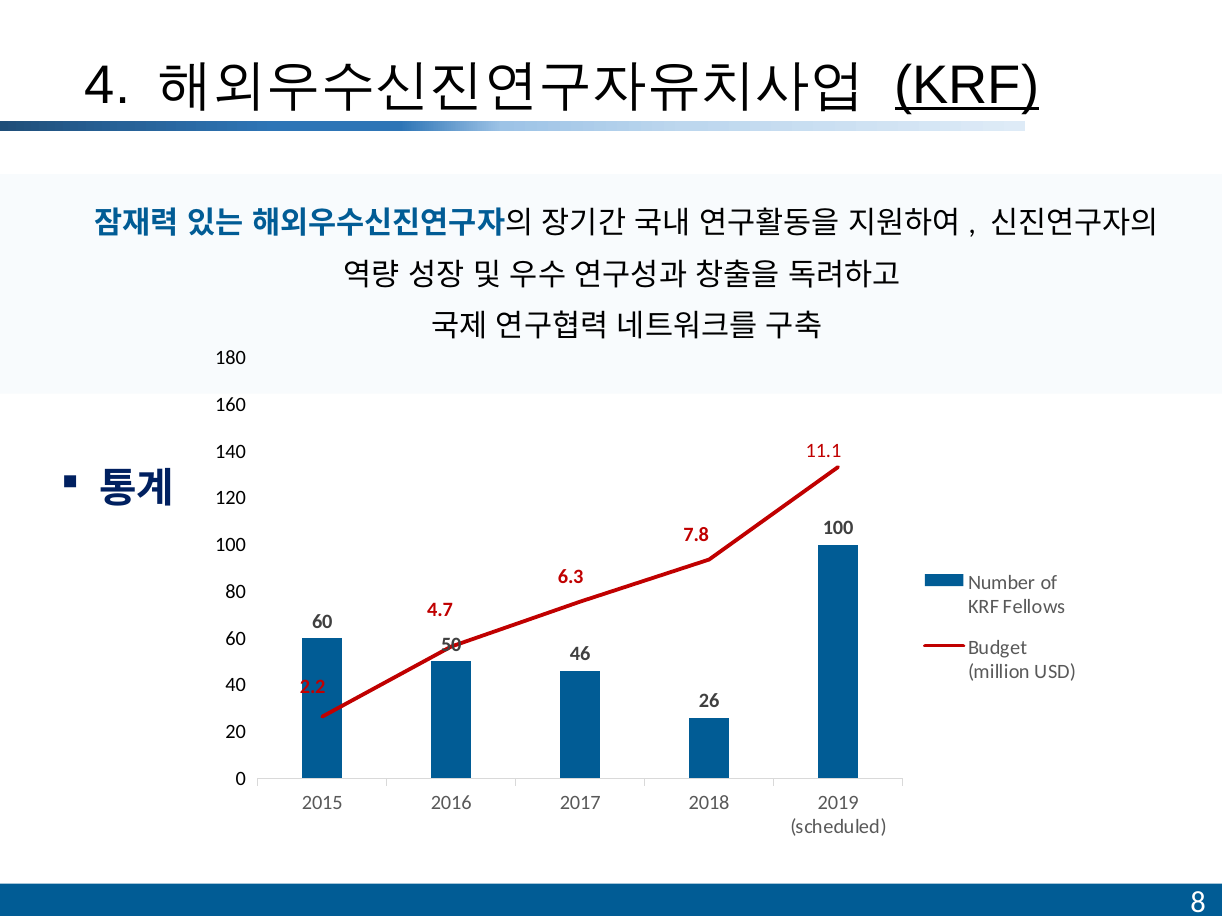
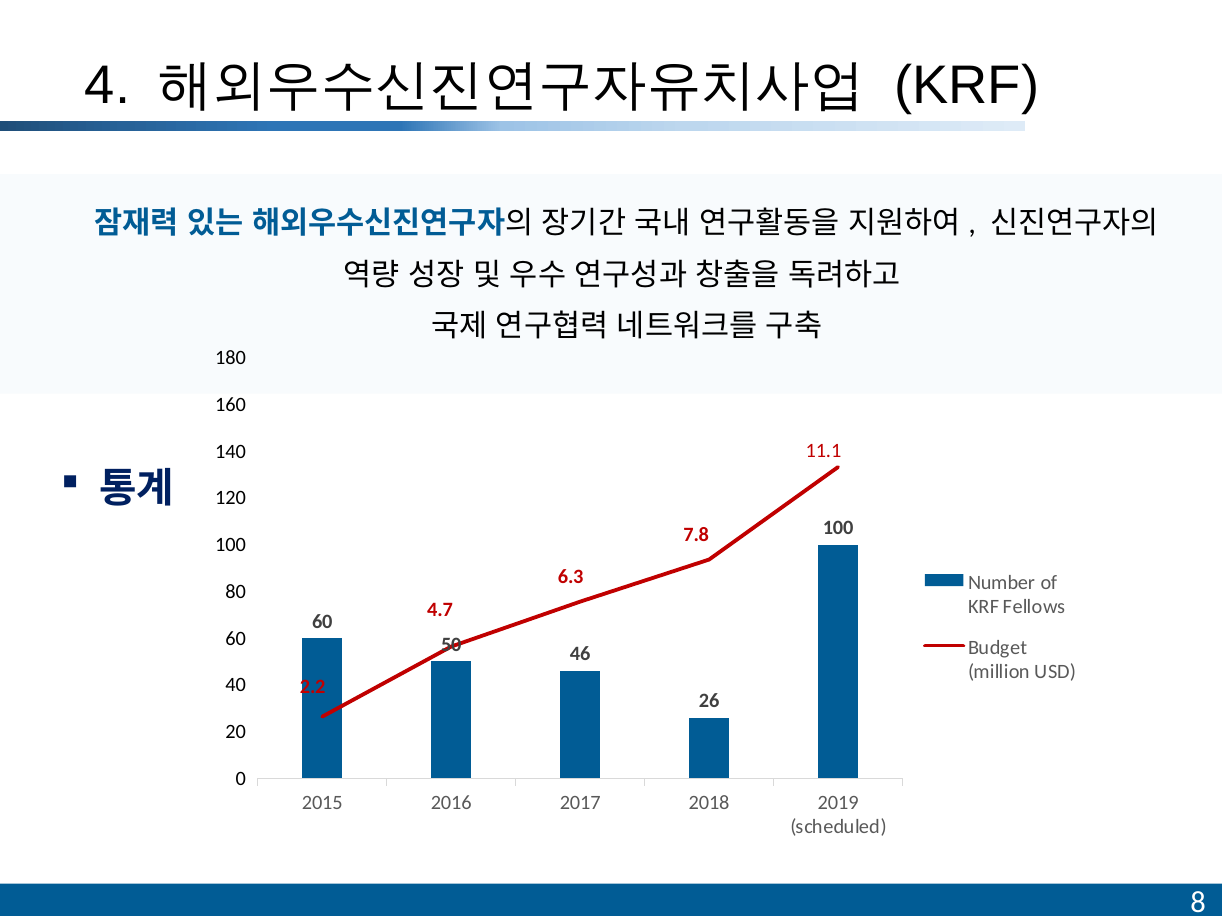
KRF underline: present -> none (967, 86)
